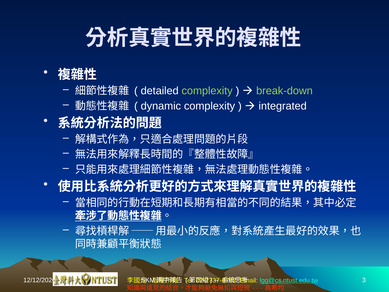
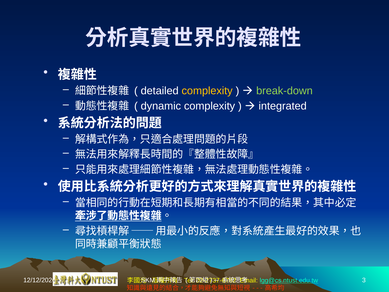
complexity colour: light green -> yellow (207, 91)
